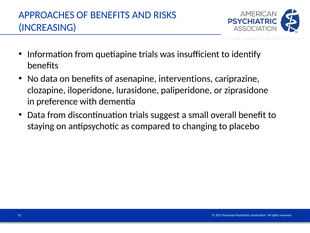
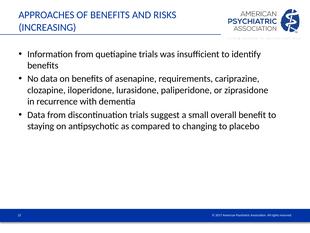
interventions: interventions -> requirements (186, 79)
preference: preference -> recurrence (57, 101)
